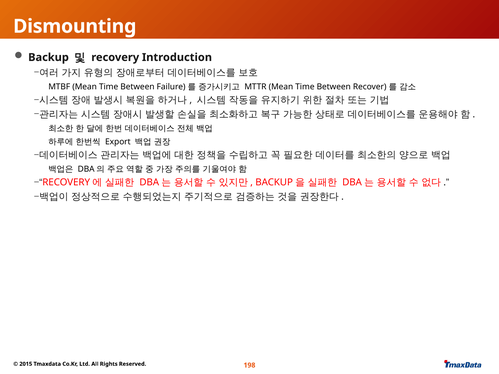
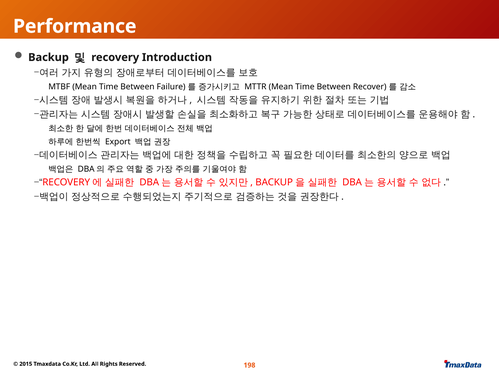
Dismounting: Dismounting -> Performance (75, 26)
